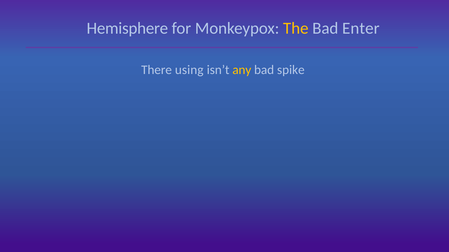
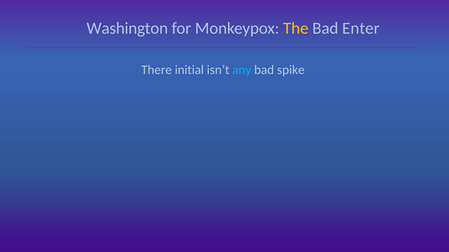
Hemisphere: Hemisphere -> Washington (127, 28)
using: using -> initial (189, 70)
any colour: yellow -> light blue (242, 70)
